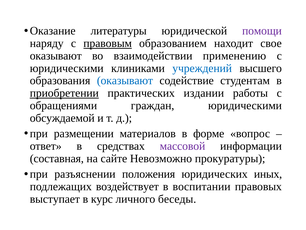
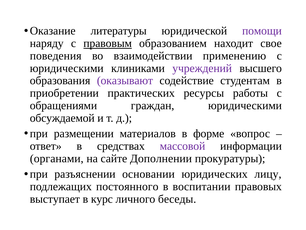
оказывают: оказывают -> поведения (56, 56)
учреждений colour: blue -> purple (202, 68)
оказывают colour: blue -> purple (125, 80)
приобретении underline: present -> none (64, 93)
издании: издании -> ресурсы (204, 93)
составная: составная -> органами (57, 158)
Невозможно: Невозможно -> Дополнении (161, 158)
положения: положения -> основании (148, 174)
иных: иных -> лицу (268, 174)
воздействует: воздействует -> постоянного (127, 186)
